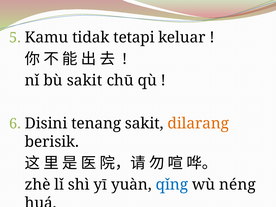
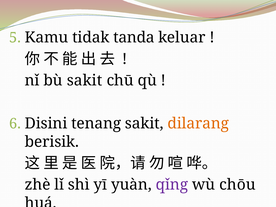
tetapi: tetapi -> tanda (134, 38)
qǐng colour: blue -> purple (172, 185)
néng: néng -> chōu (237, 185)
